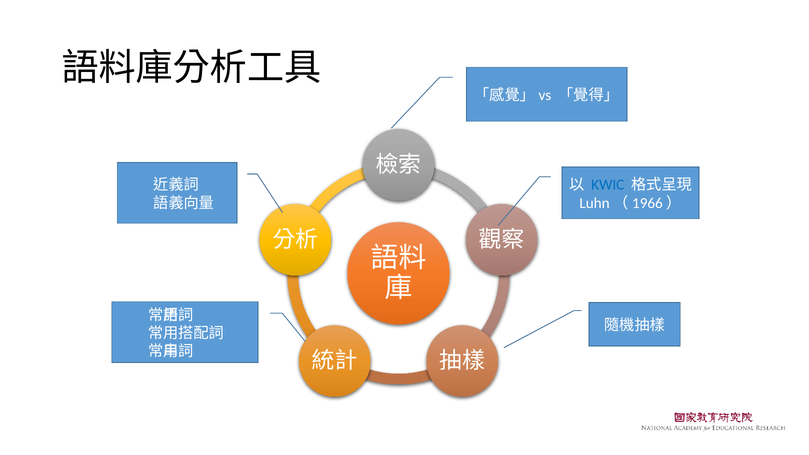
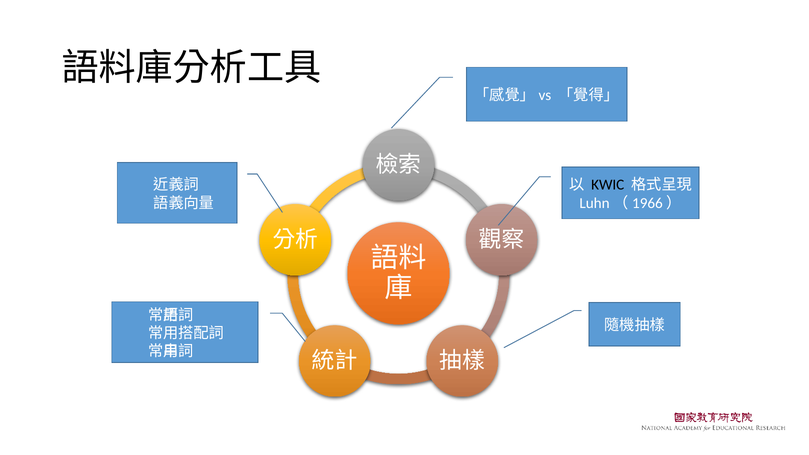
KWIC colour: blue -> black (608, 185)
